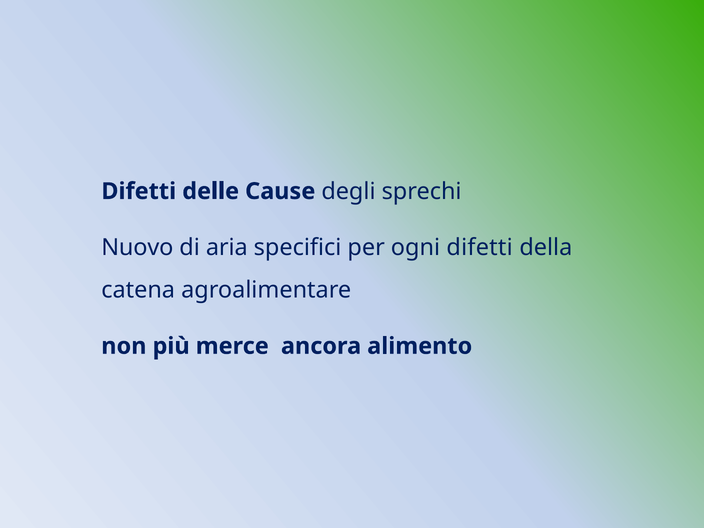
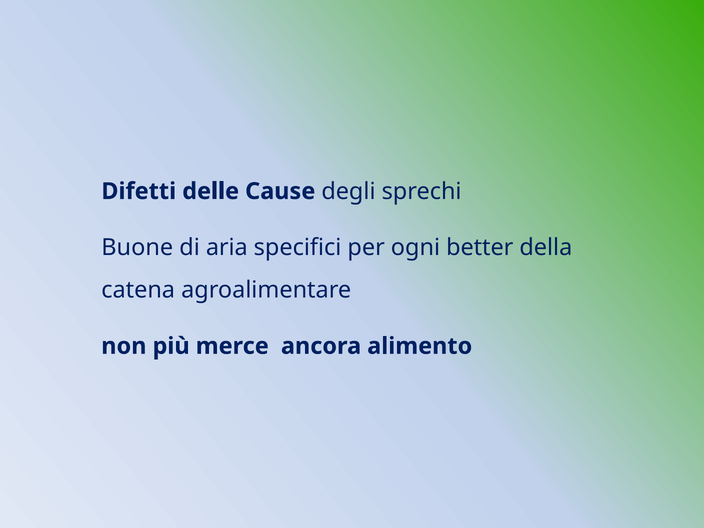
Nuovo: Nuovo -> Buone (137, 248)
ogni difetti: difetti -> better (480, 248)
